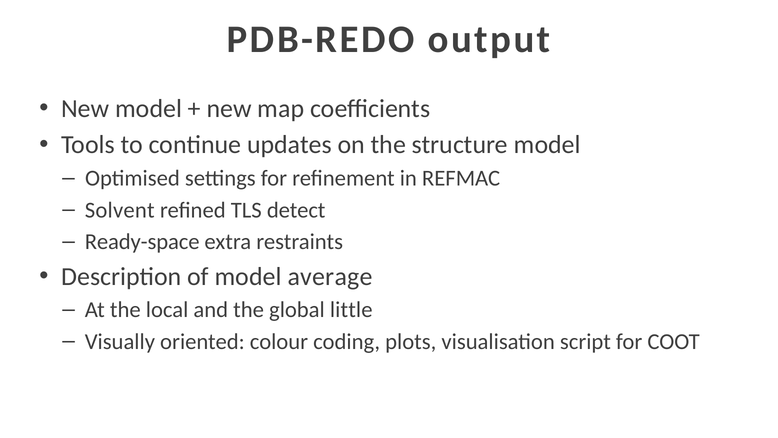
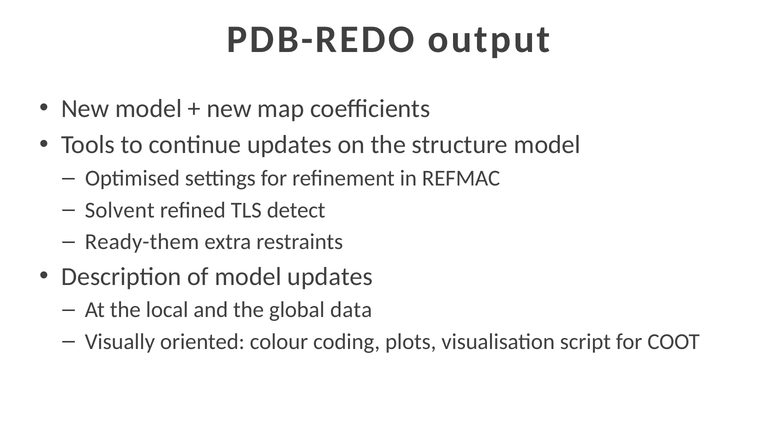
Ready-space: Ready-space -> Ready-them (142, 242)
model average: average -> updates (330, 276)
little: little -> data (351, 310)
